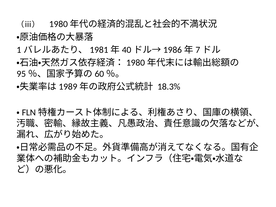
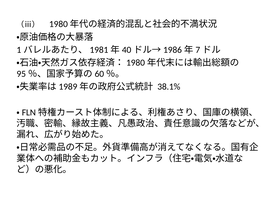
18.3%: 18.3% -> 38.1% (169, 87)
